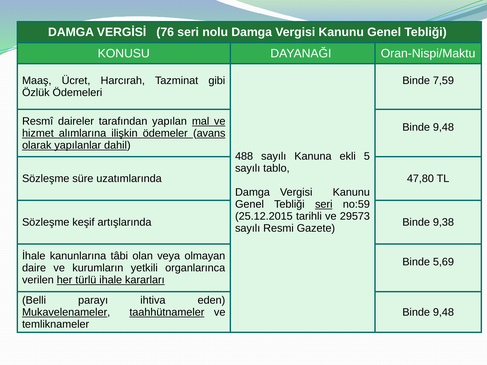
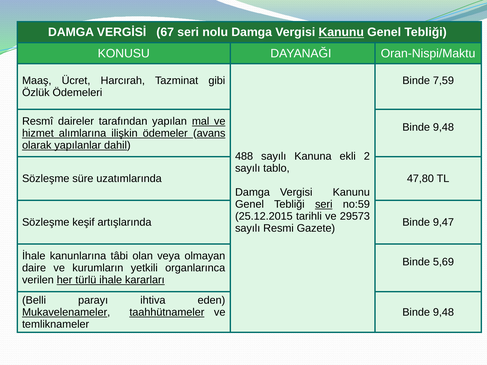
76: 76 -> 67 (165, 32)
Kanunu underline: none -> present (341, 32)
5: 5 -> 2 (367, 156)
9,38: 9,38 -> 9,47 (443, 222)
